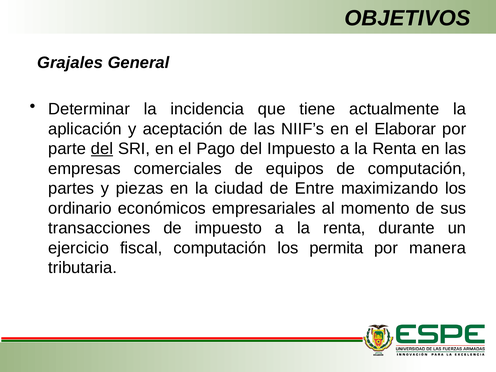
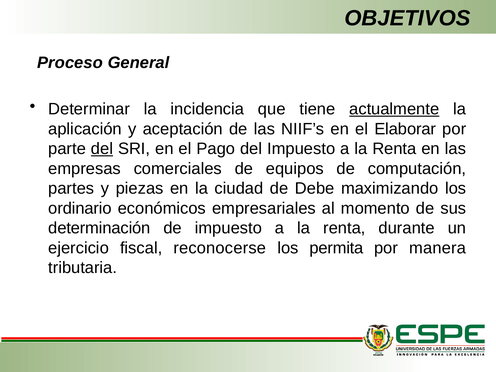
Grajales: Grajales -> Proceso (70, 63)
actualmente underline: none -> present (394, 109)
Entre: Entre -> Debe (315, 188)
transacciones: transacciones -> determinación (99, 228)
fiscal computación: computación -> reconocerse (220, 248)
